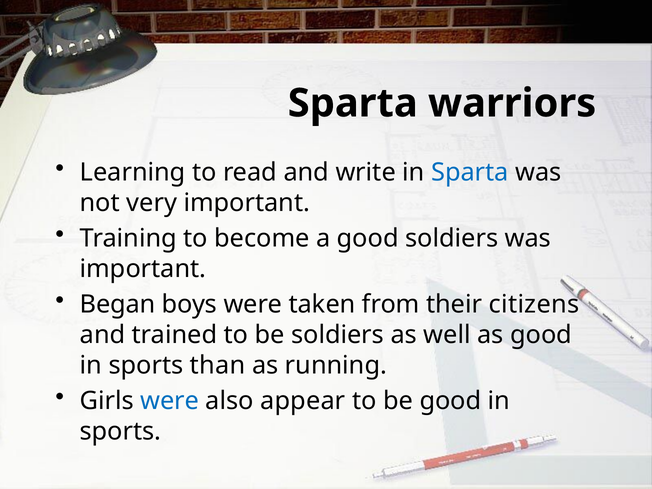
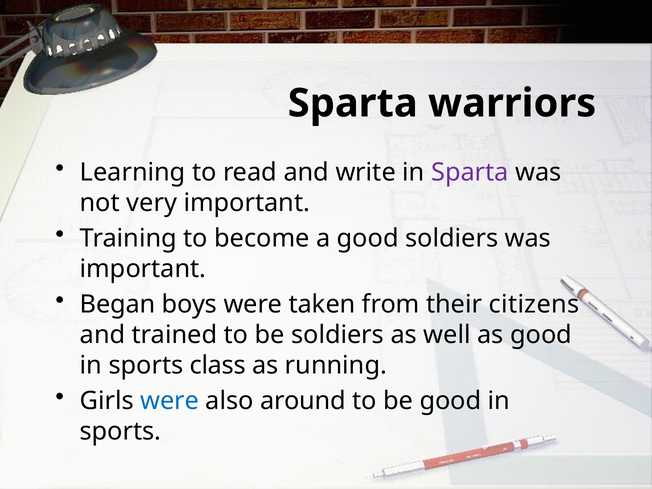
Sparta colour: blue -> purple (470, 172)
than: than -> class (218, 365)
appear: appear -> around (303, 401)
